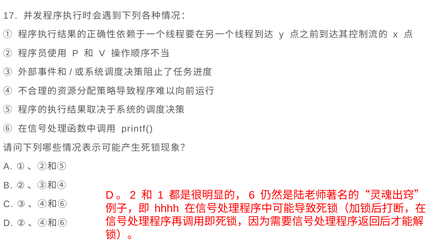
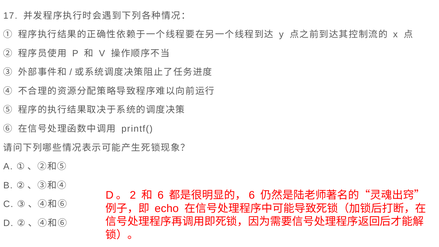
1: 1 -> 6 (161, 195)
hhhh: hhhh -> echo (167, 208)
